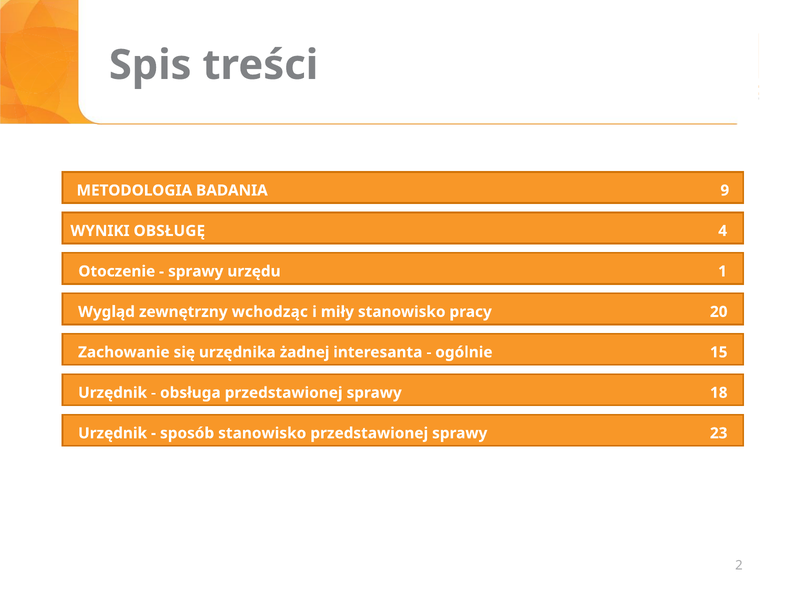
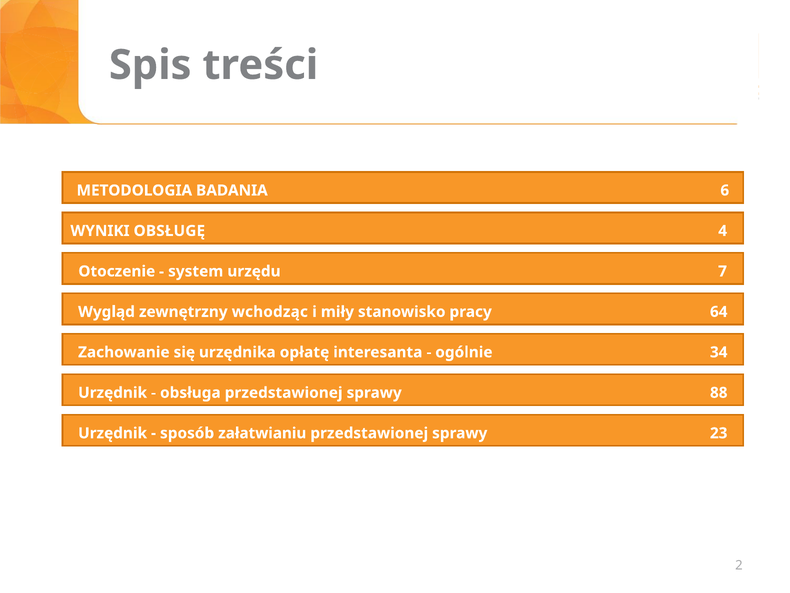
9: 9 -> 6 (725, 190)
sprawy: sprawy -> system (196, 271)
1: 1 -> 7 (723, 271)
20: 20 -> 64 (719, 312)
żadnej: żadnej -> opłatę (304, 352)
15: 15 -> 34 (719, 352)
18: 18 -> 88 (719, 392)
sposób stanowisko: stanowisko -> załatwianiu (262, 433)
